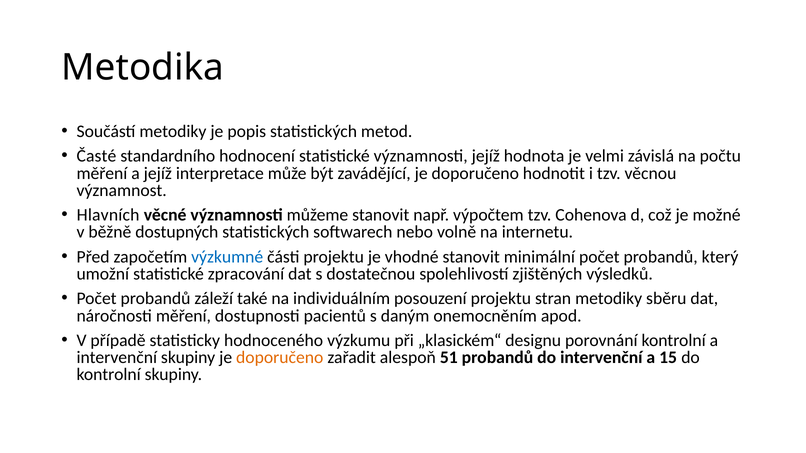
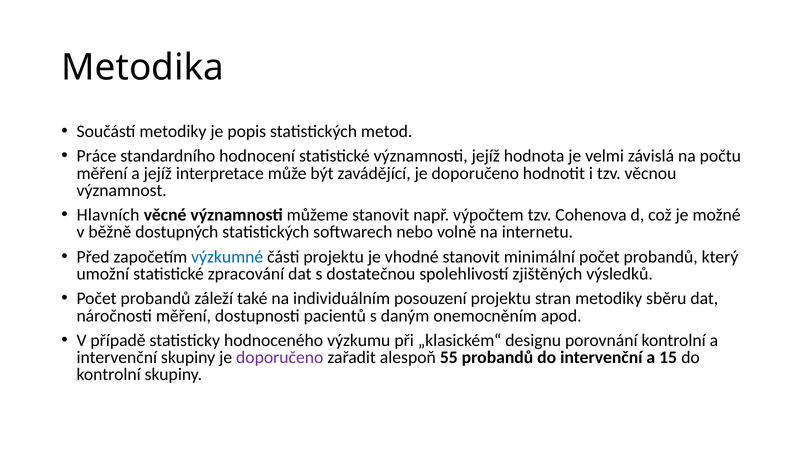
Časté: Časté -> Práce (97, 156)
doporučeno colour: orange -> purple (280, 358)
51: 51 -> 55 (449, 358)
